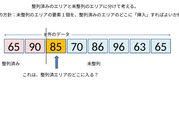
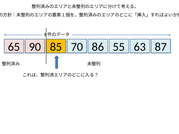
96: 96 -> 55 (119, 47)
63 65: 65 -> 87 (161, 47)
